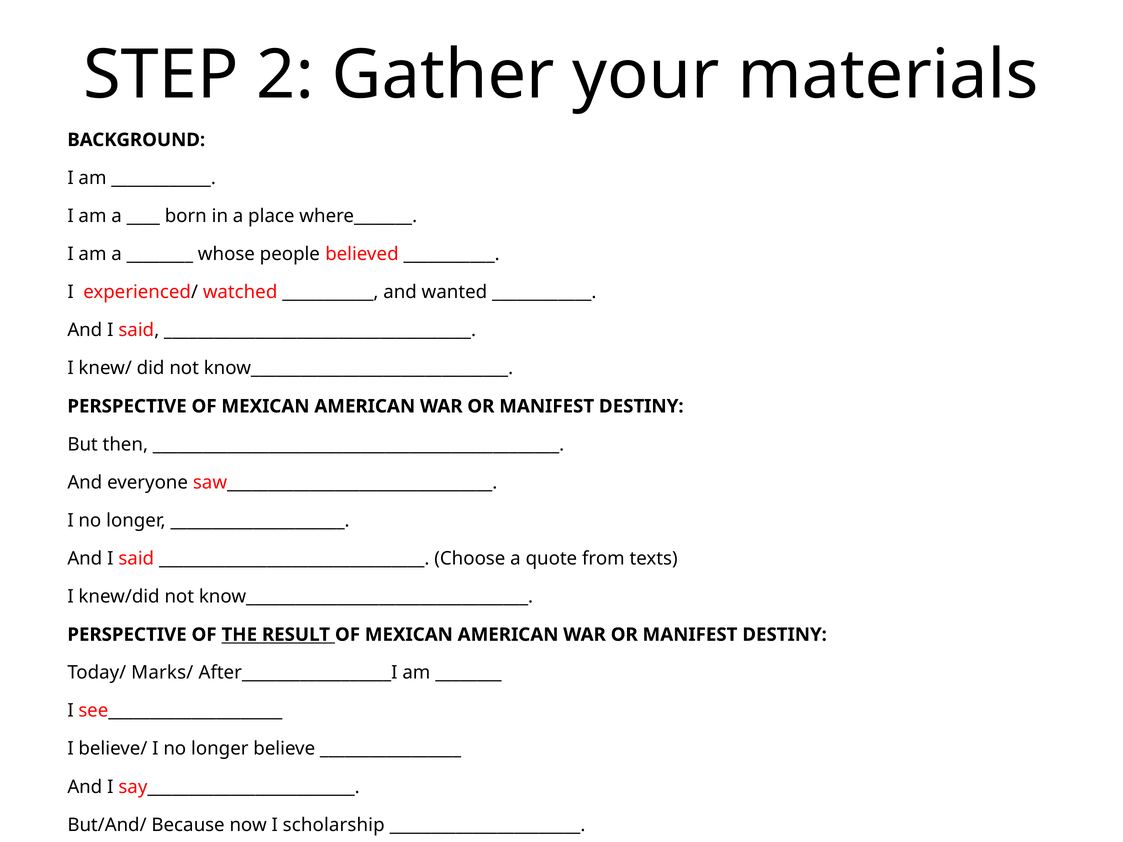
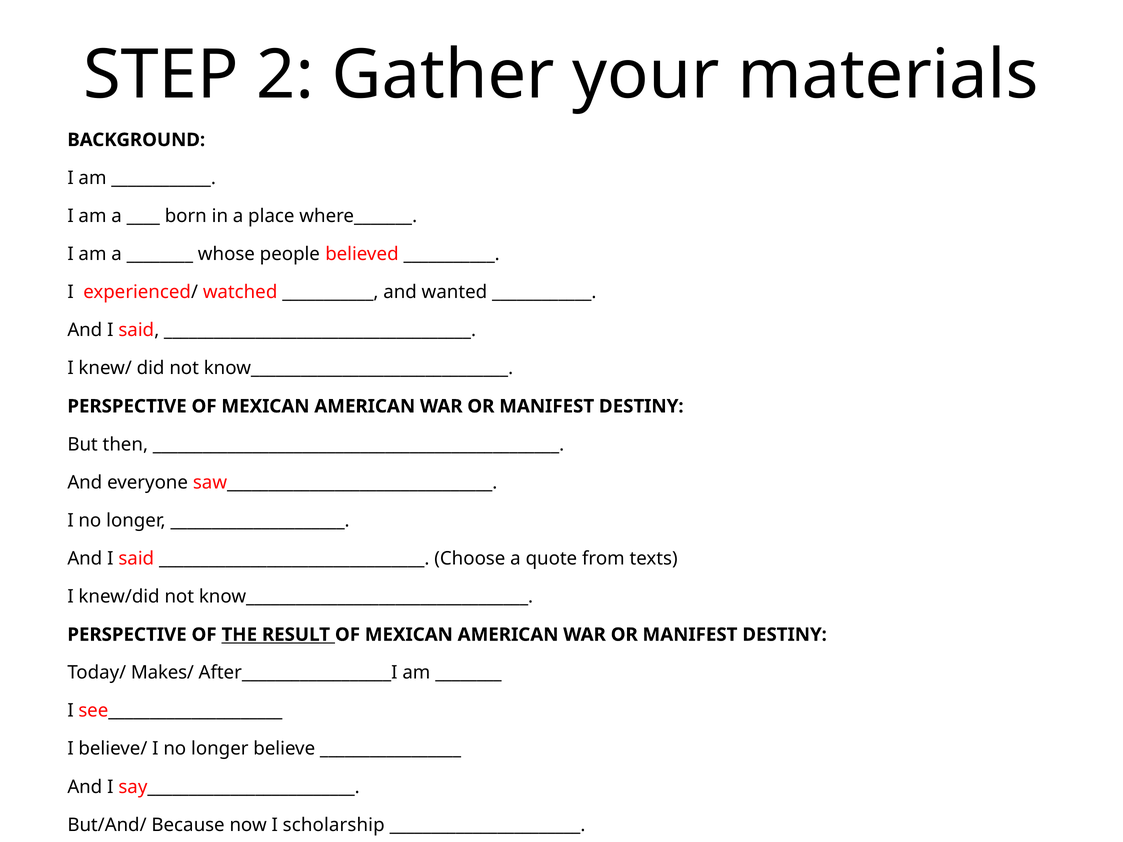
Marks/: Marks/ -> Makes/ (162, 673)
